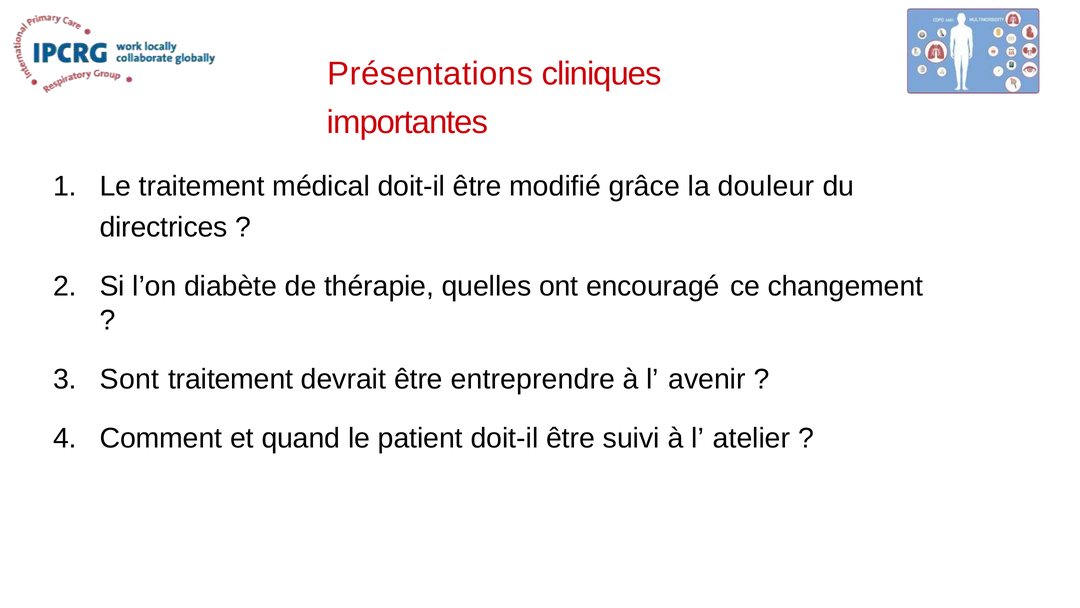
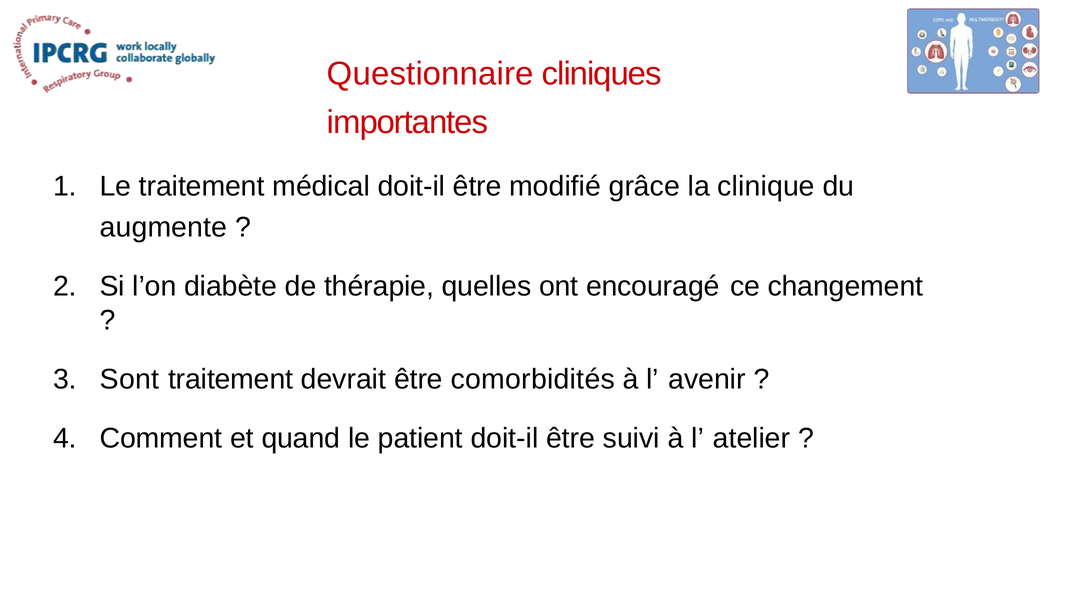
Présentations: Présentations -> Questionnaire (430, 74)
douleur: douleur -> clinique (766, 186)
directrices: directrices -> augmente (163, 227)
entreprendre: entreprendre -> comorbidités (533, 380)
